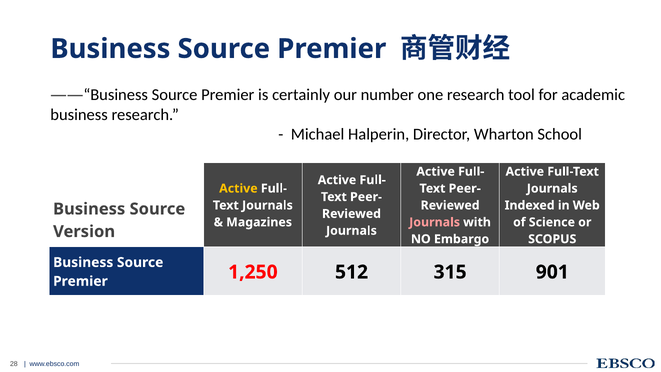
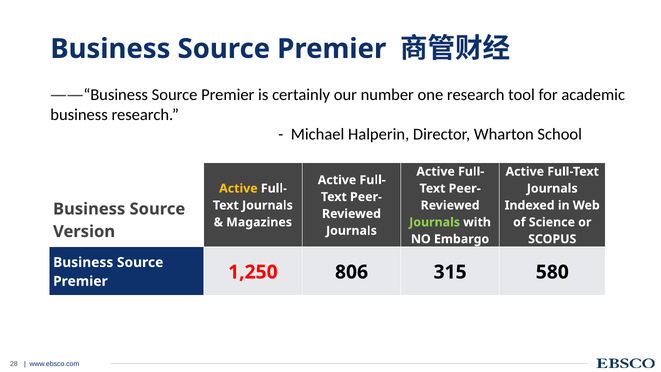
Journals colour: pink -> light green (435, 222)
512: 512 -> 806 (352, 272)
901: 901 -> 580 (552, 272)
